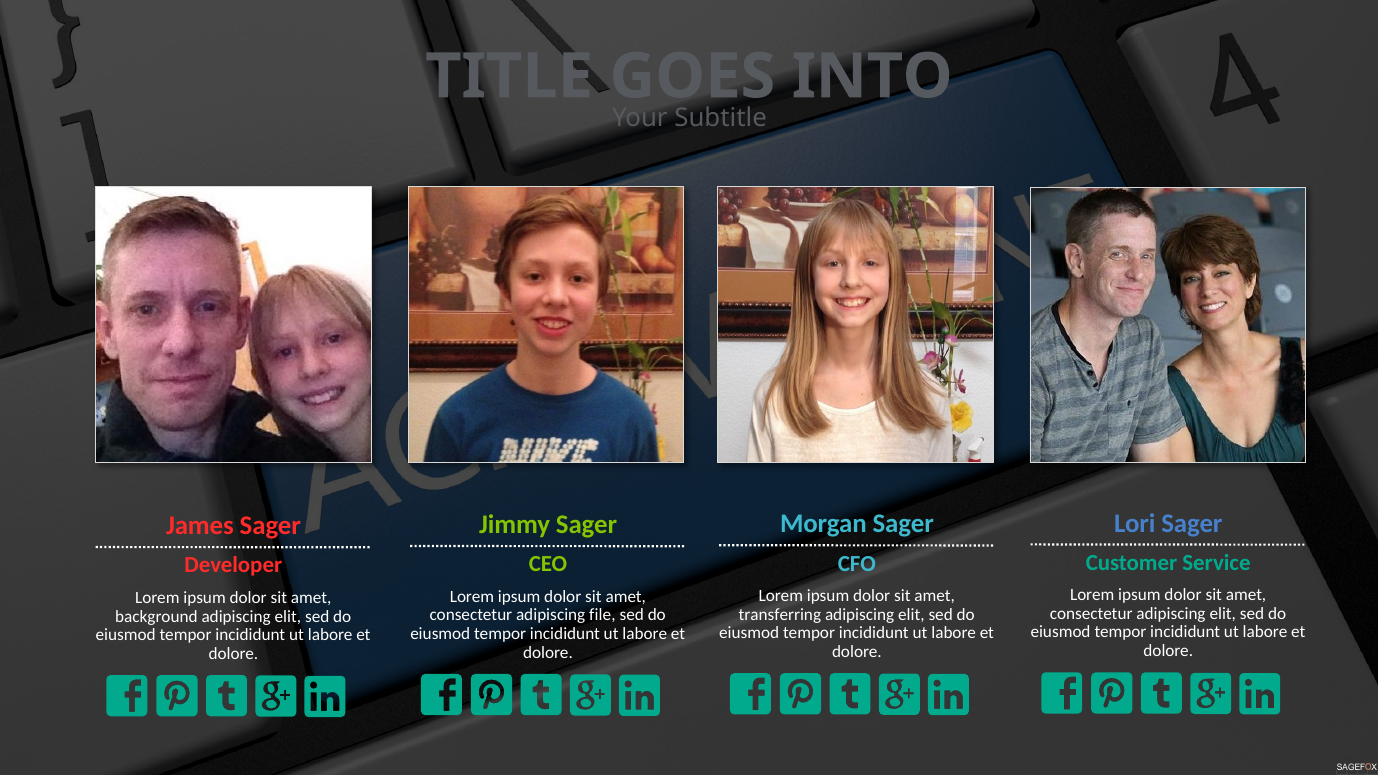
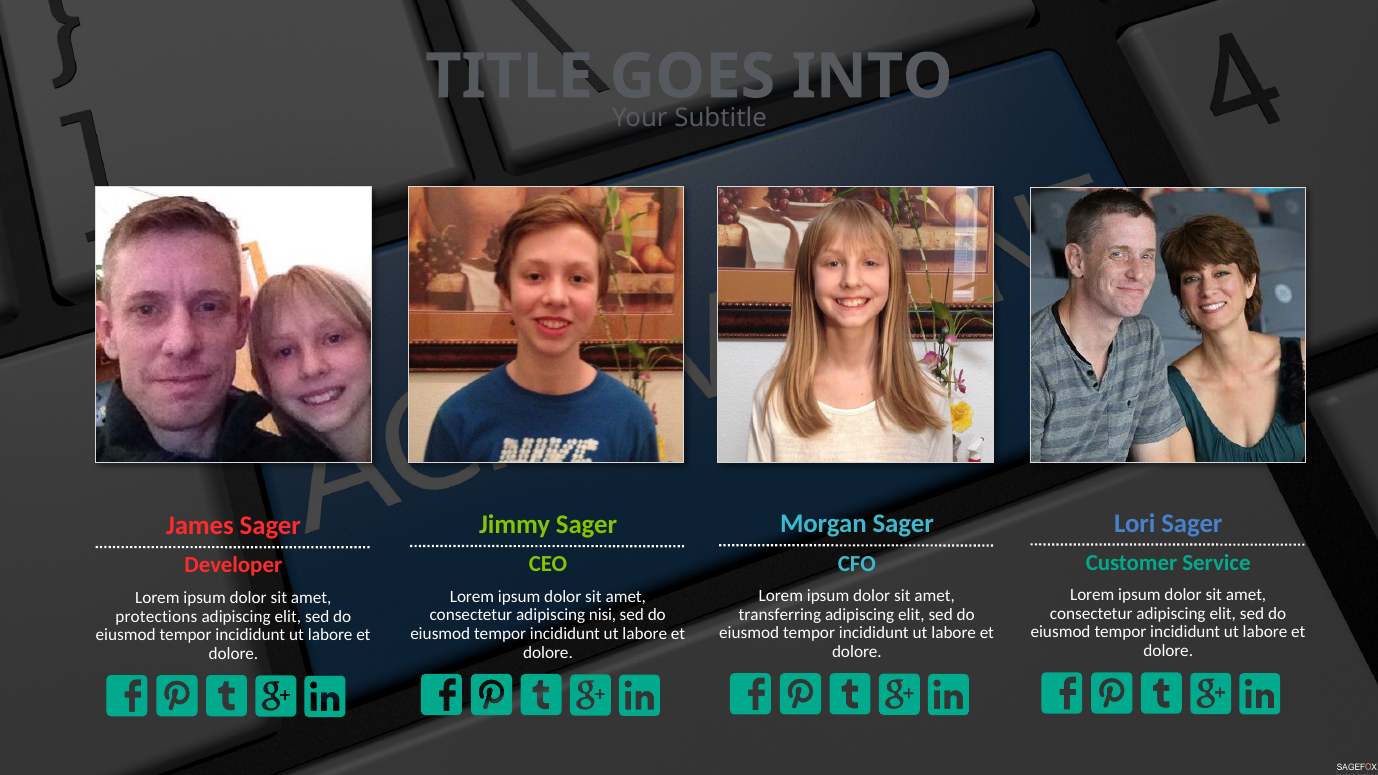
file: file -> nisi (603, 615)
background: background -> protections (156, 616)
